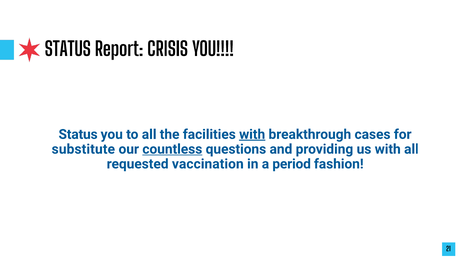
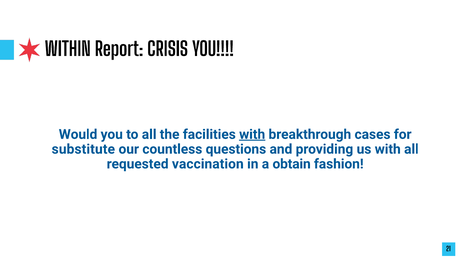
STATUS: STATUS -> WITHIN (68, 50)
Status: Status -> Would (78, 135)
countless underline: present -> none (172, 149)
period: period -> obtain (292, 164)
